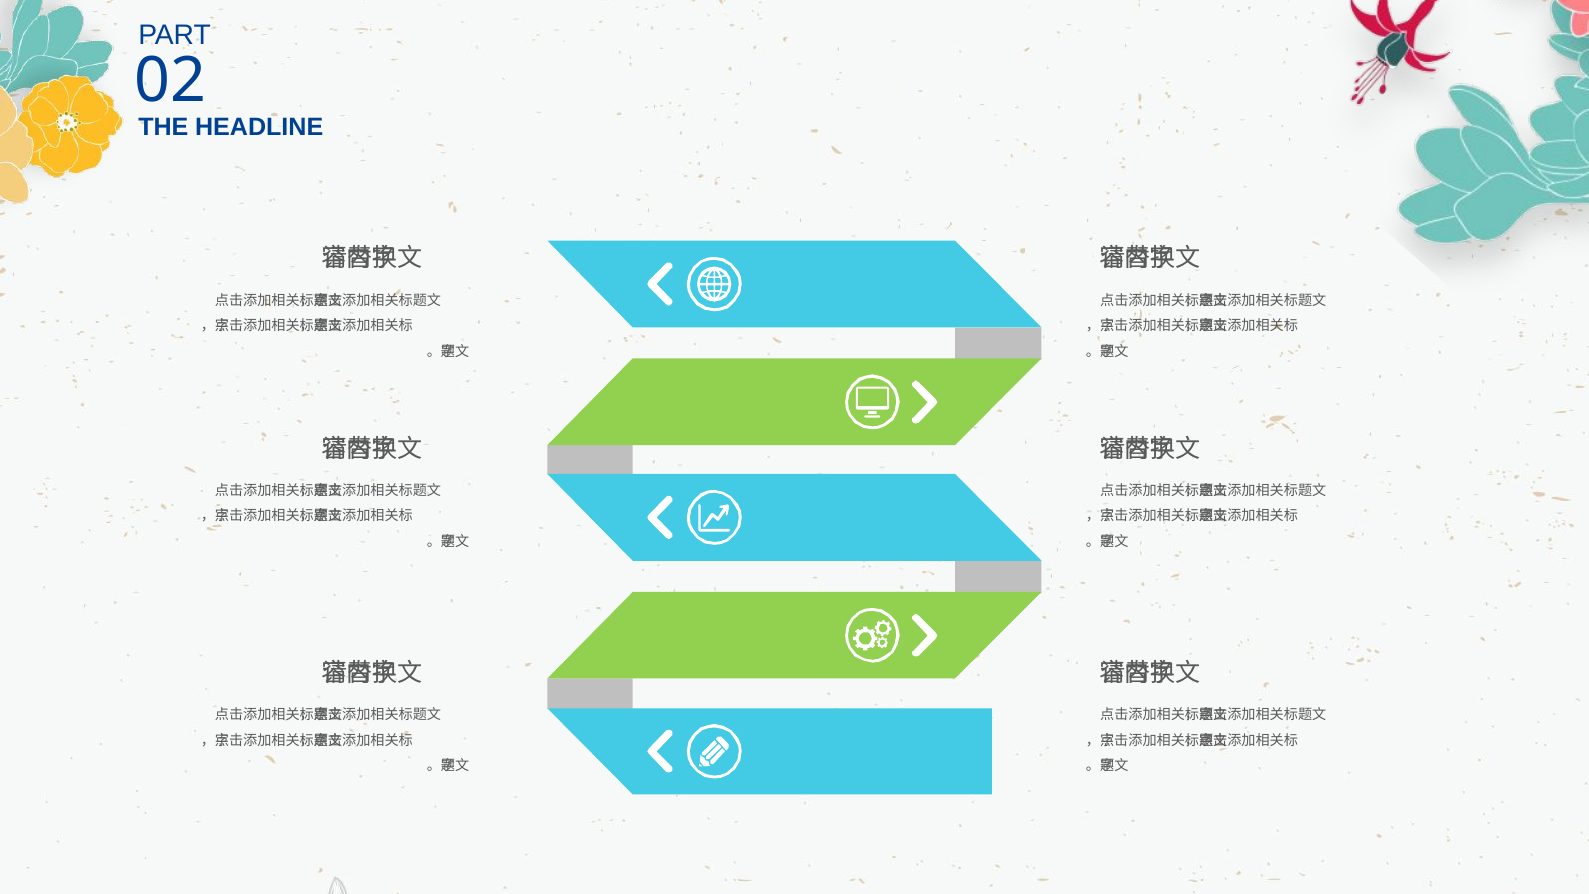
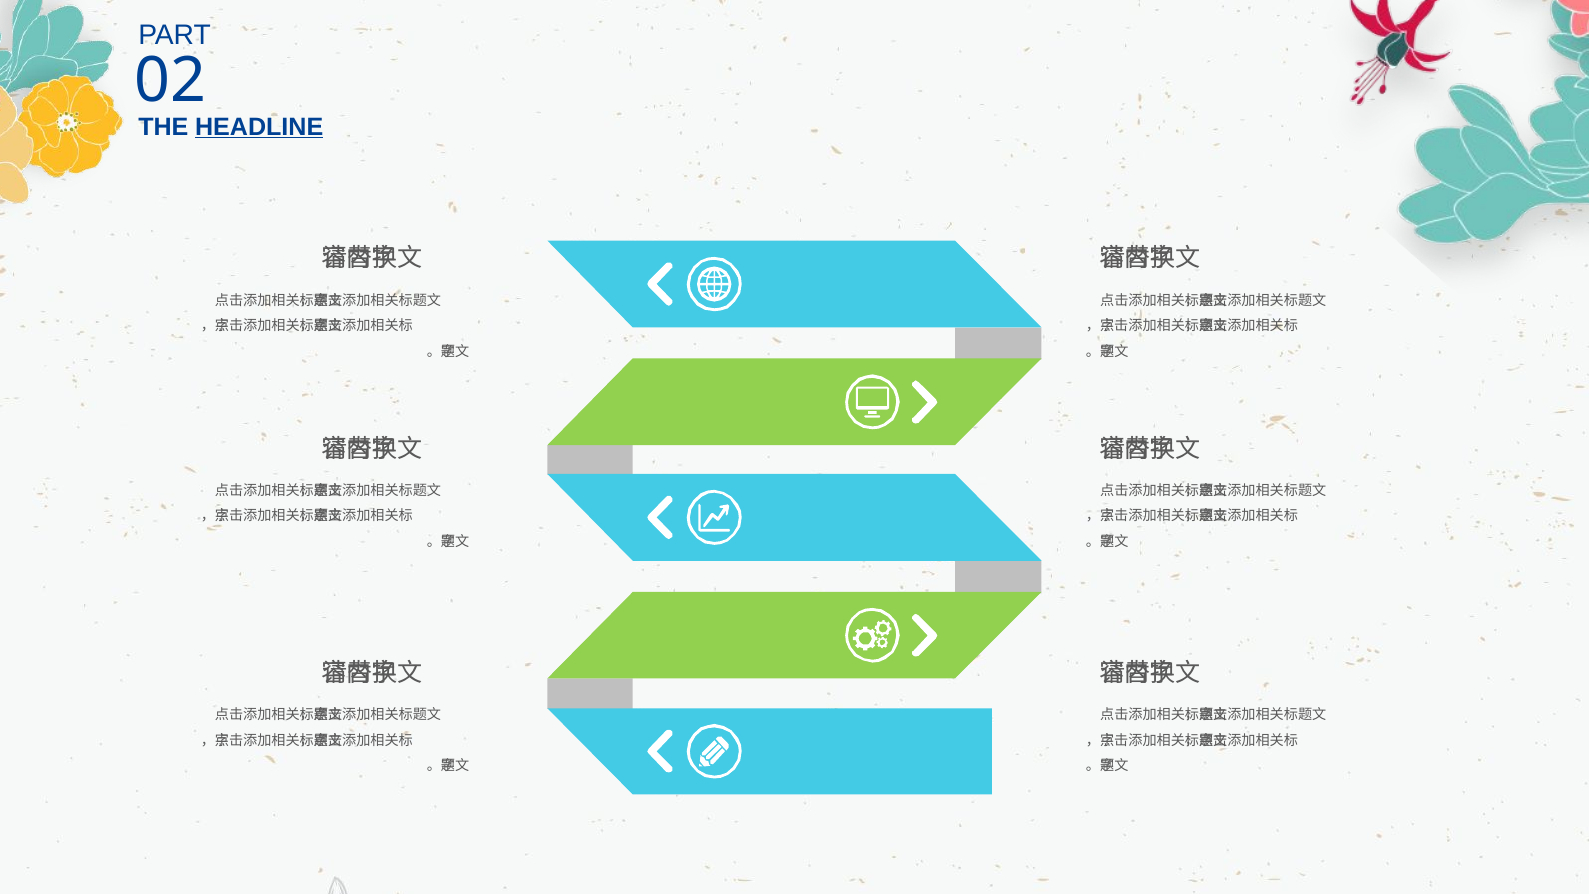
HEADLINE underline: none -> present (259, 127)
